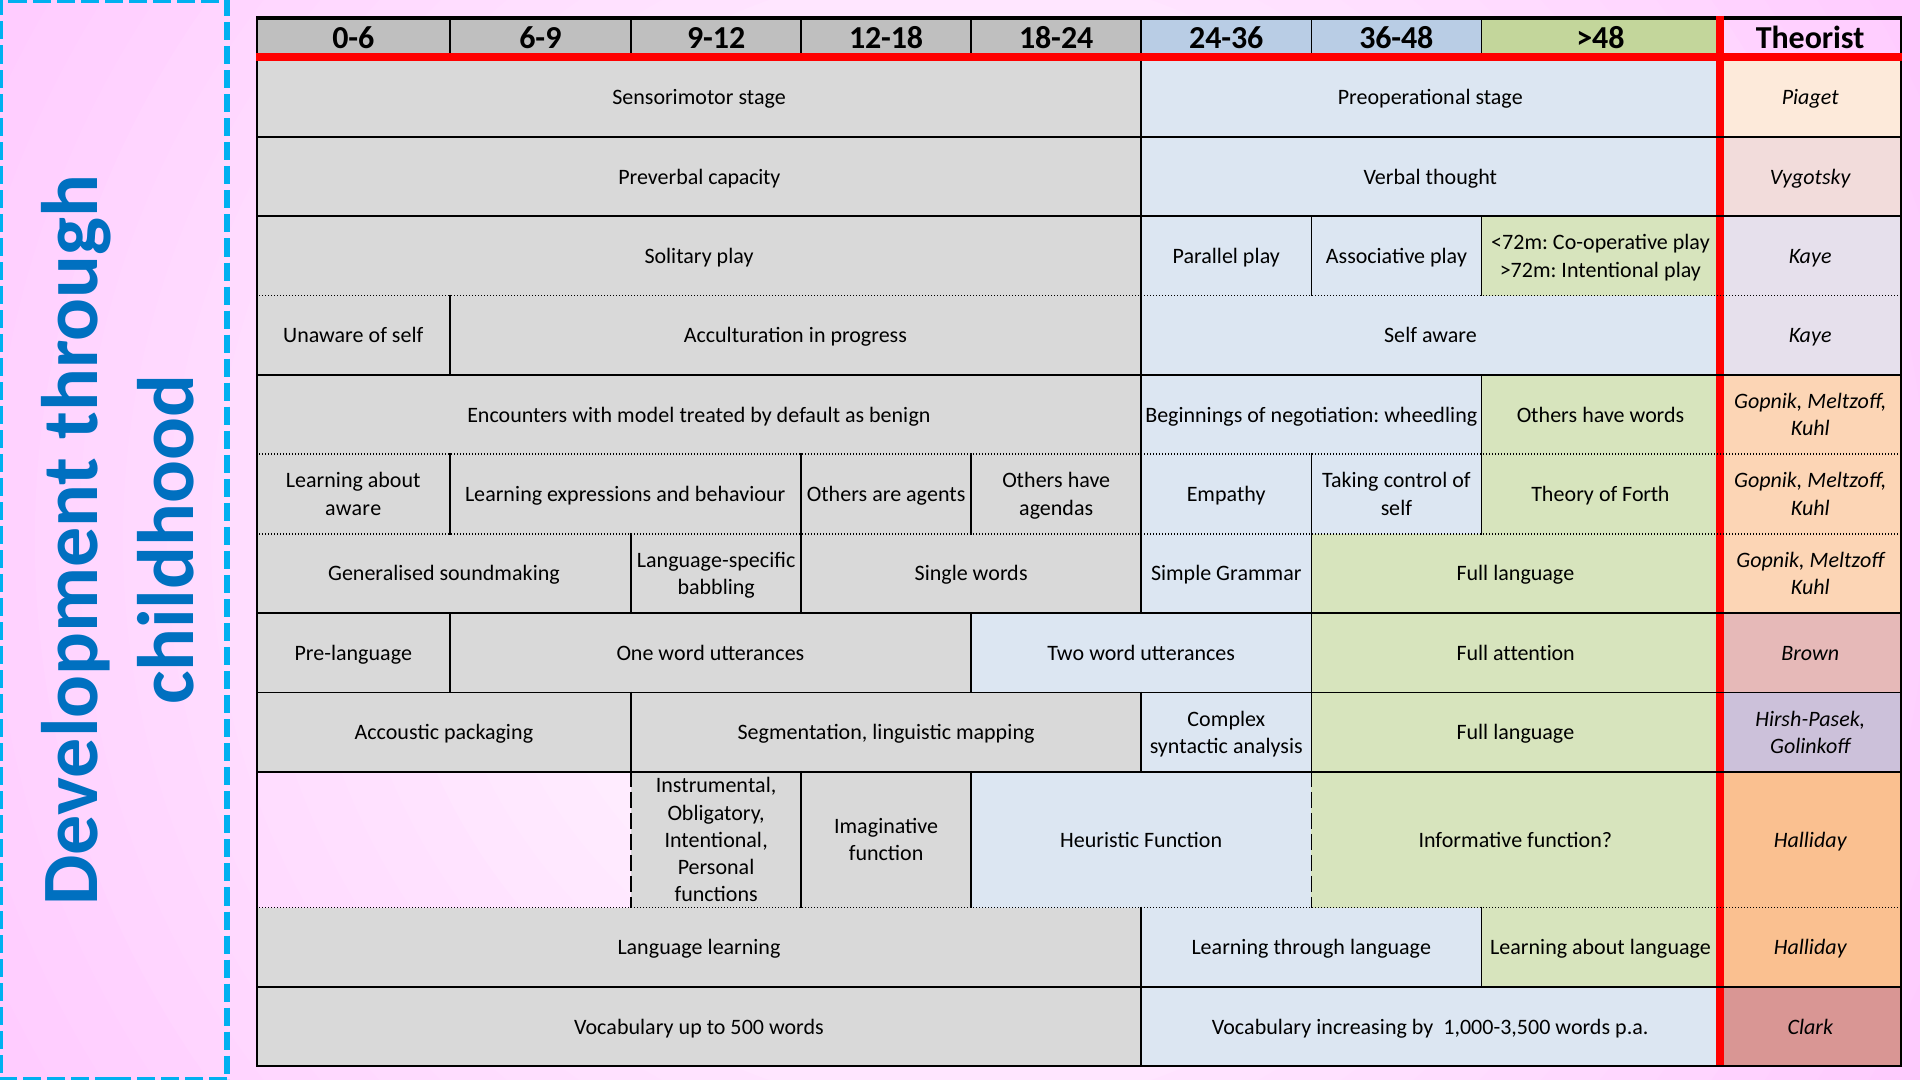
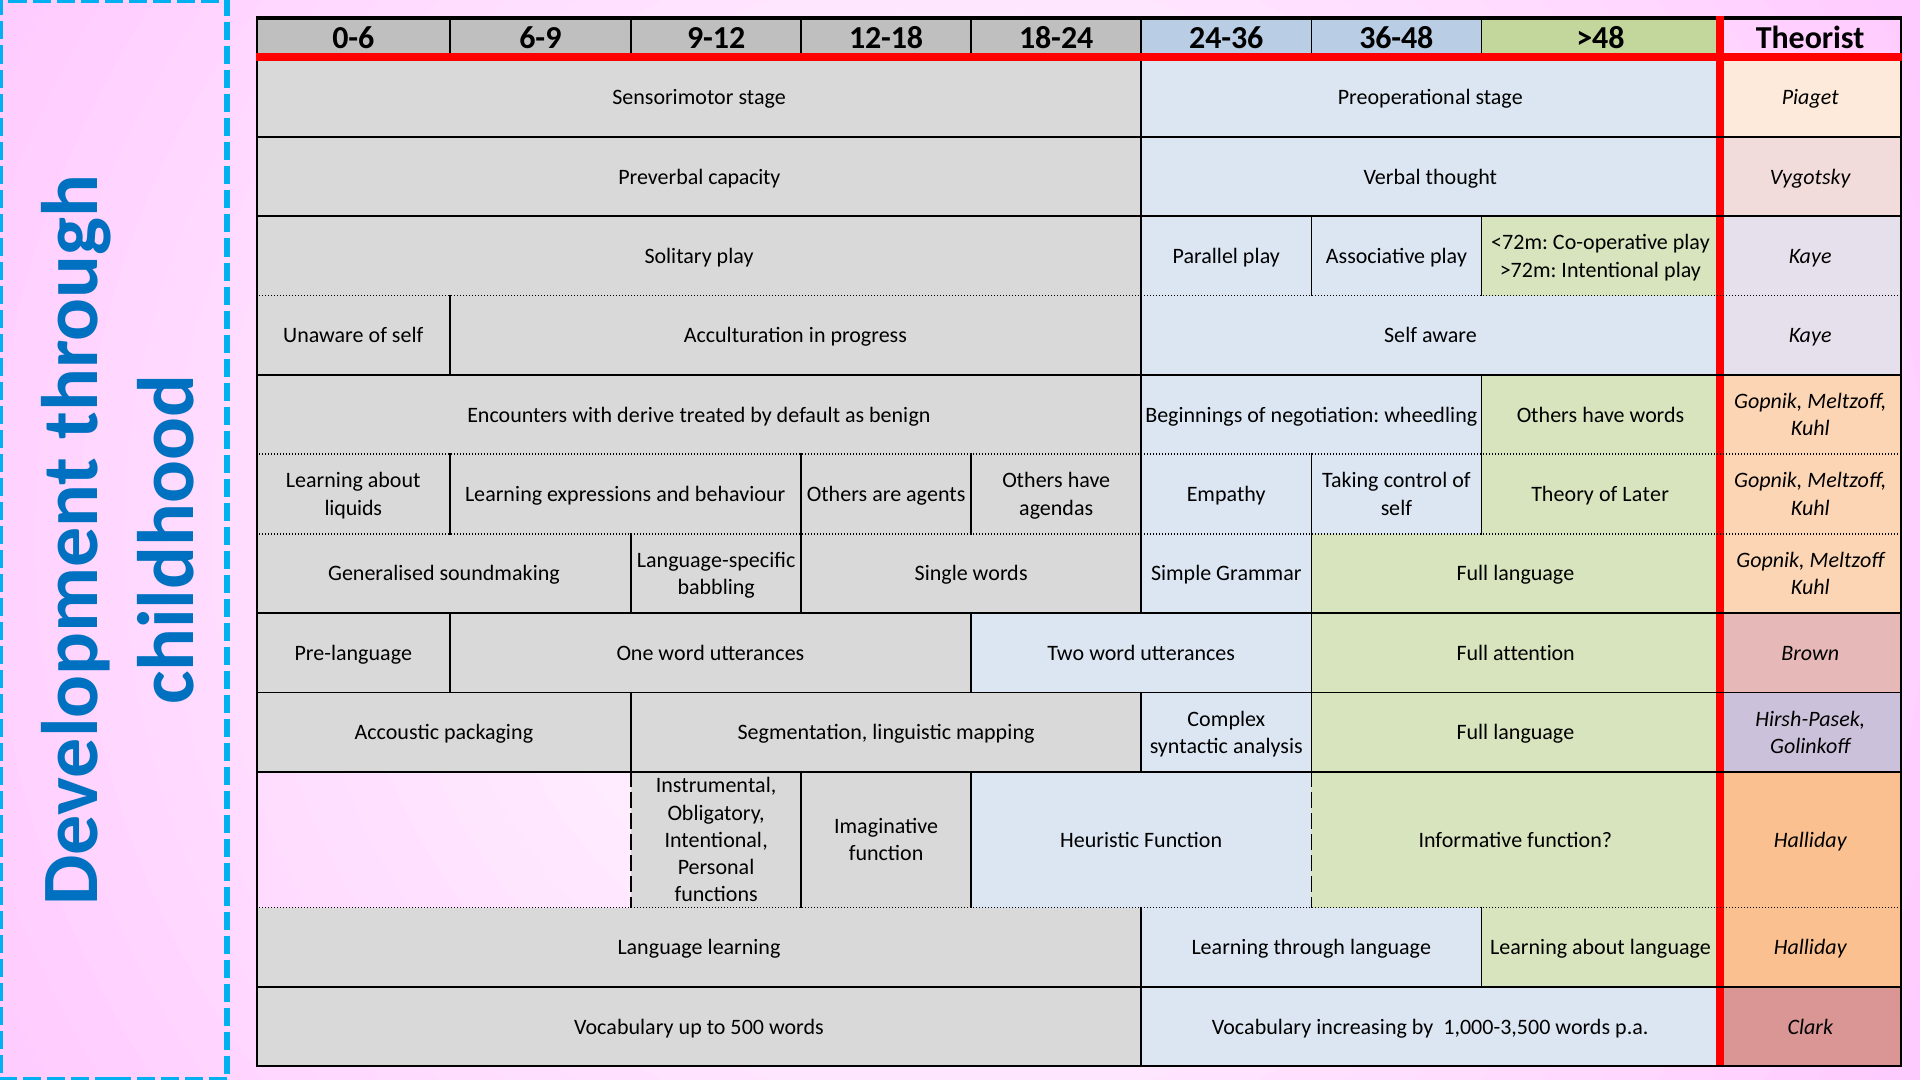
model: model -> derive (646, 415)
Forth: Forth -> Later (1646, 494)
aware: aware -> liquids (353, 508)
